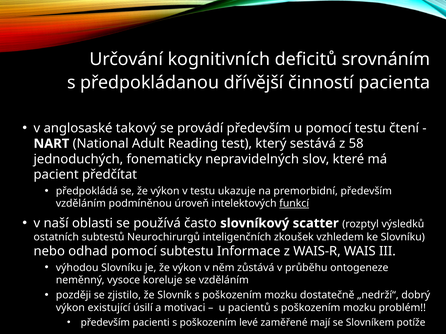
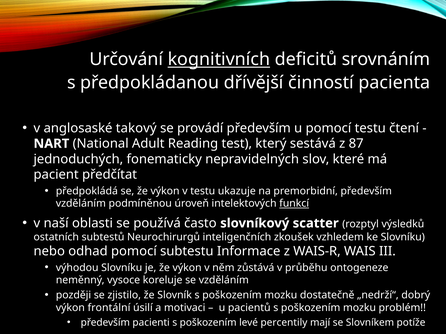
kognitivních underline: none -> present (219, 60)
58: 58 -> 87 (356, 144)
existující: existující -> frontální (109, 308)
zaměřené: zaměřené -> percentily (284, 323)
